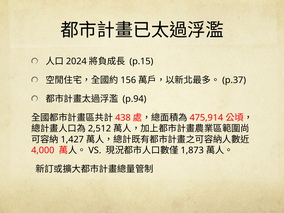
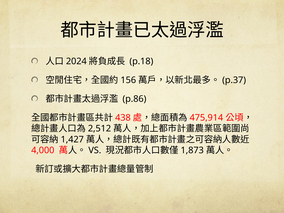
p.15: p.15 -> p.18 (141, 61)
p.94: p.94 -> p.86 (134, 99)
